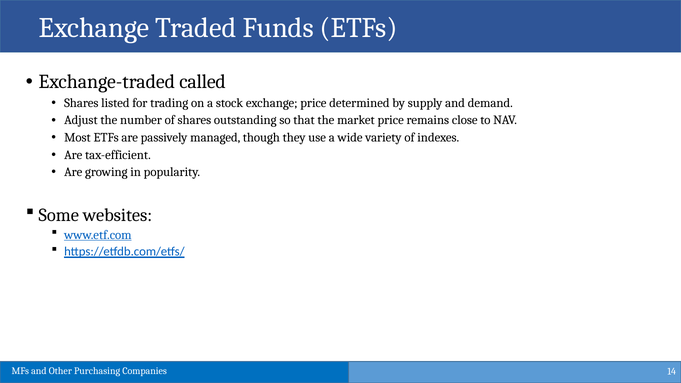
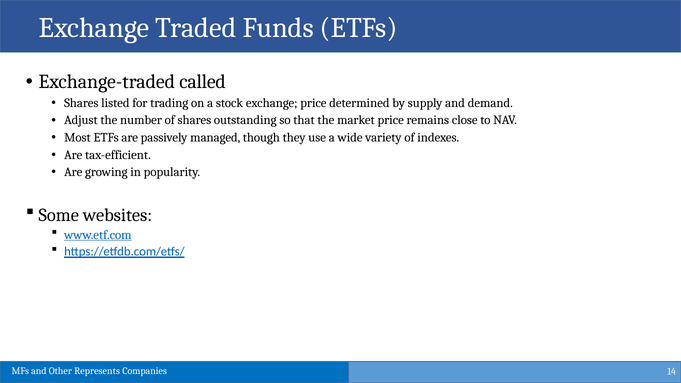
Purchasing: Purchasing -> Represents (97, 371)
